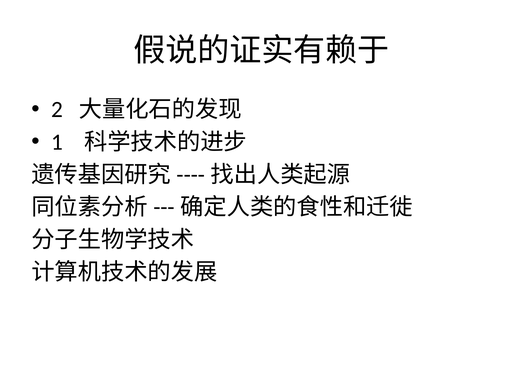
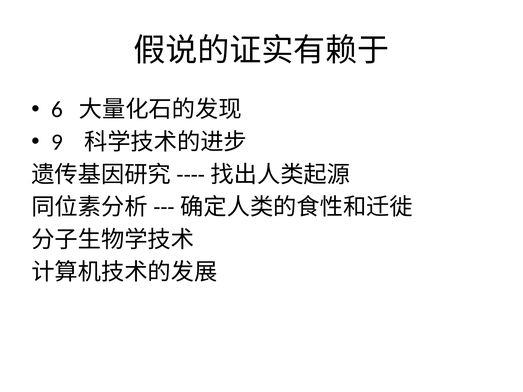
2: 2 -> 6 (57, 110)
1: 1 -> 9 (57, 142)
